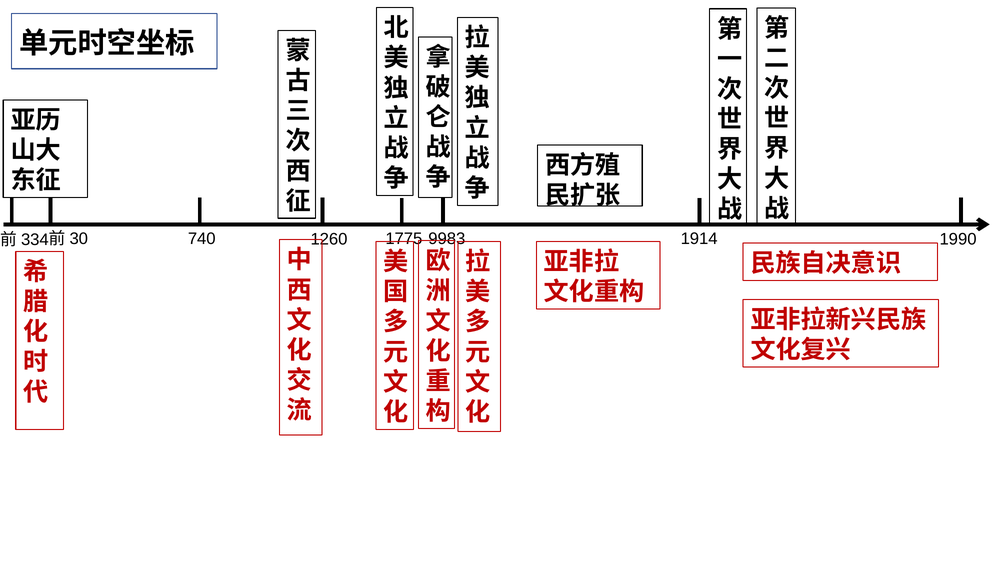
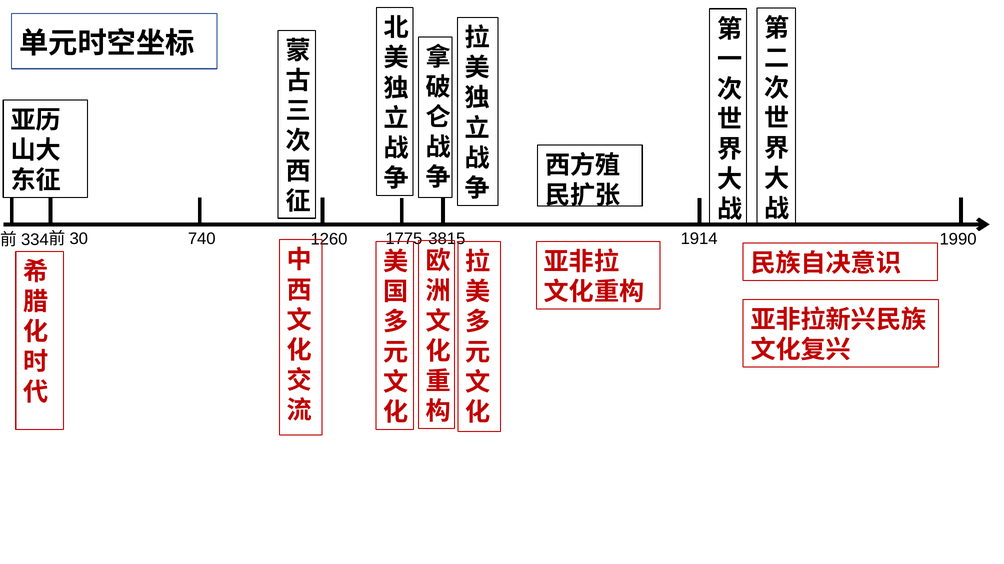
9983: 9983 -> 3815 (447, 239)
